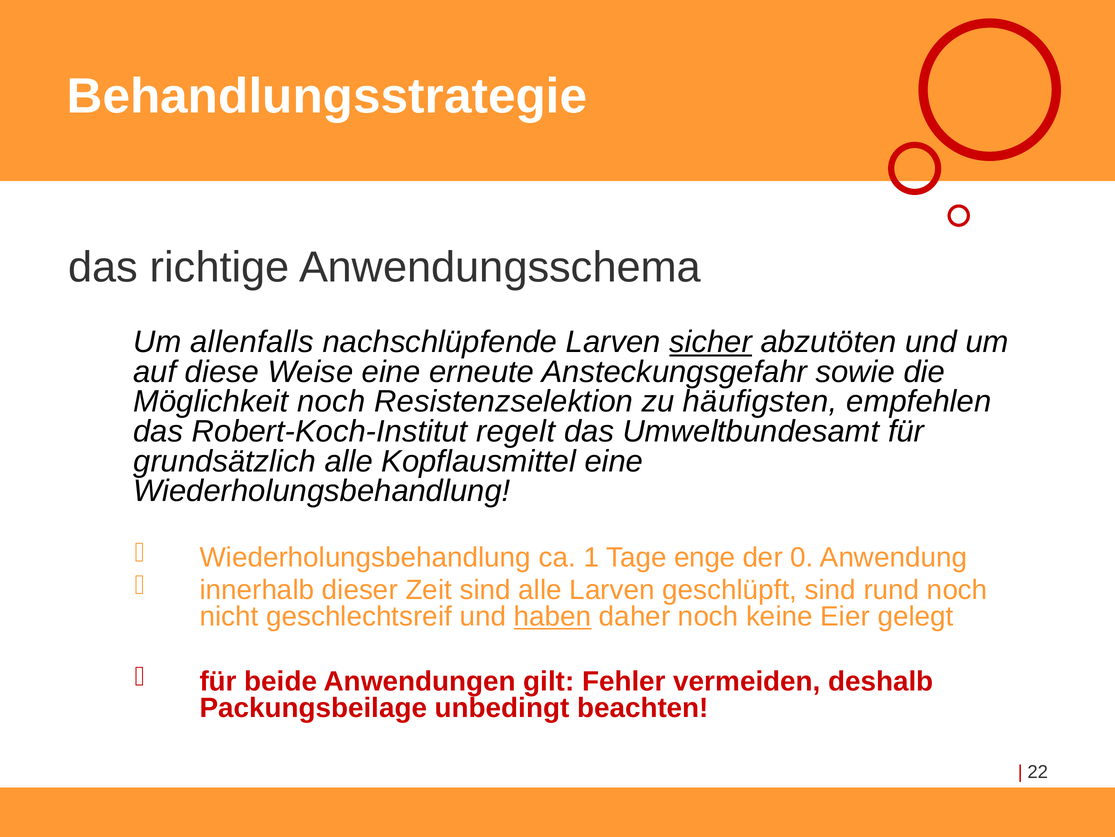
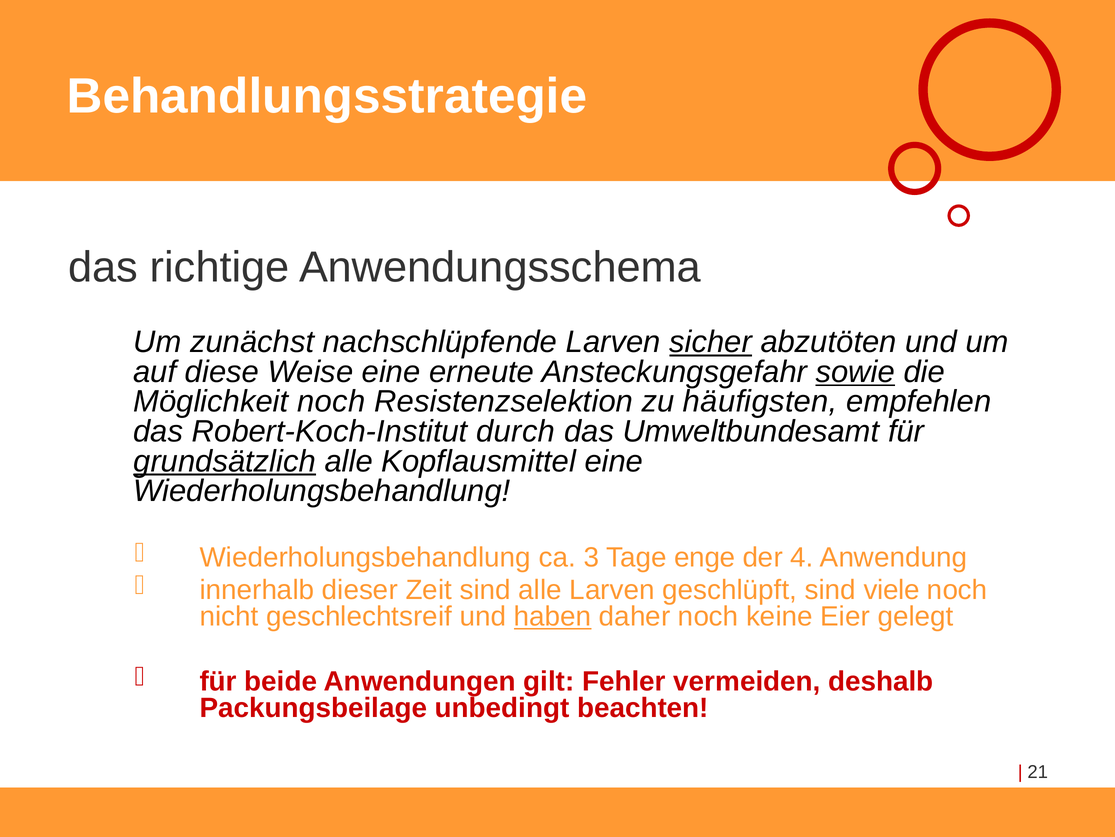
allenfalls: allenfalls -> zunächst (252, 342)
sowie underline: none -> present (855, 372)
regelt: regelt -> durch (516, 431)
grundsätzlich underline: none -> present (225, 461)
1: 1 -> 3 (591, 557)
0: 0 -> 4 (802, 557)
rund: rund -> viele (892, 589)
22: 22 -> 21 (1038, 771)
